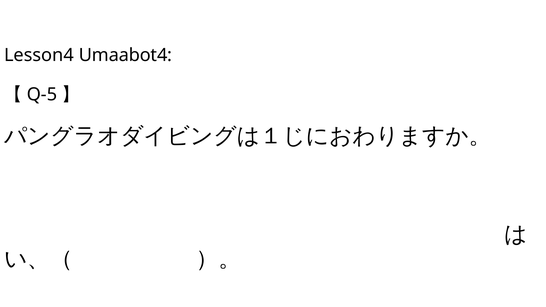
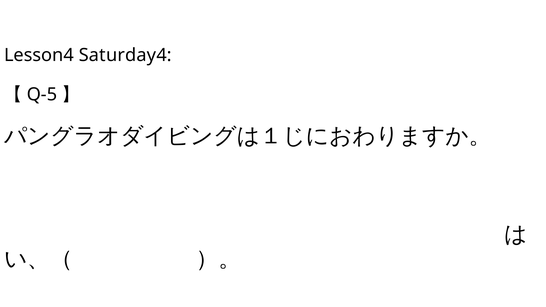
Umaabot4: Umaabot4 -> Saturday4 (125, 55)
